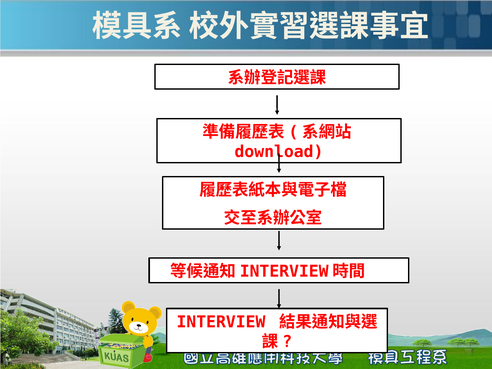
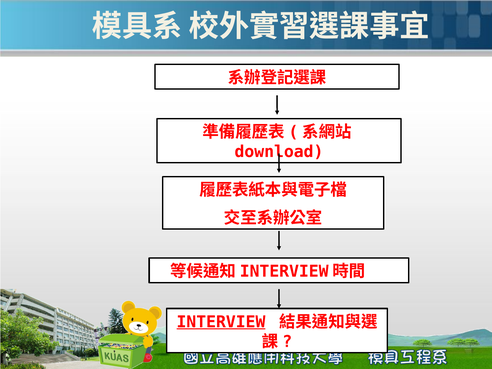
INTERVIEW underline: none -> present (221, 322)
